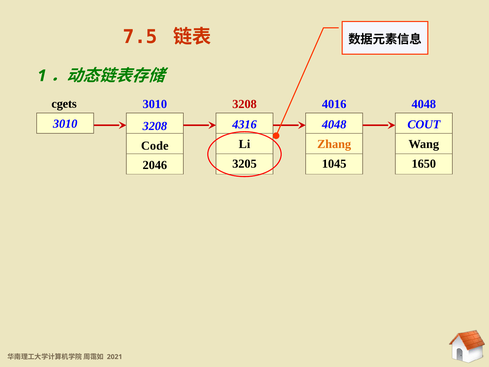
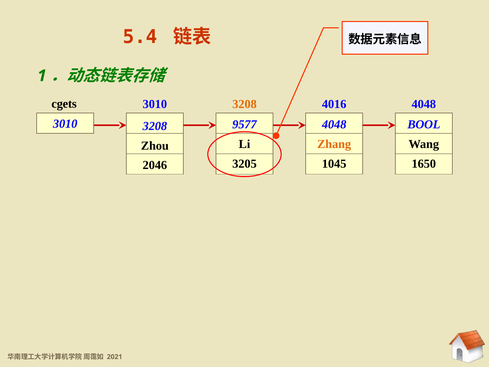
7.5: 7.5 -> 5.4 (140, 37)
3208 colour: red -> orange (245, 104)
4316: 4316 -> 9577 (244, 125)
COUT: COUT -> BOOL (424, 125)
Code: Code -> Zhou (155, 146)
